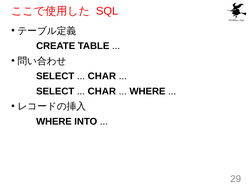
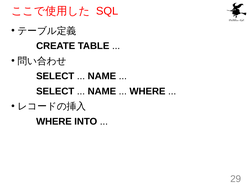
CHAR: CHAR -> NAME (102, 76)
CHAR: CHAR -> NAME (102, 91)
